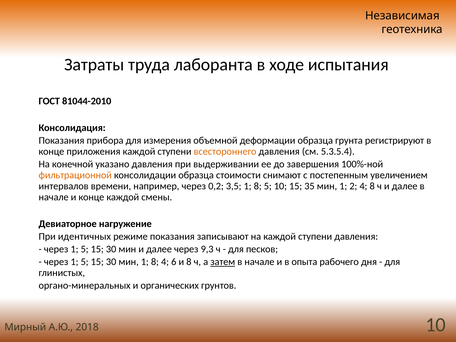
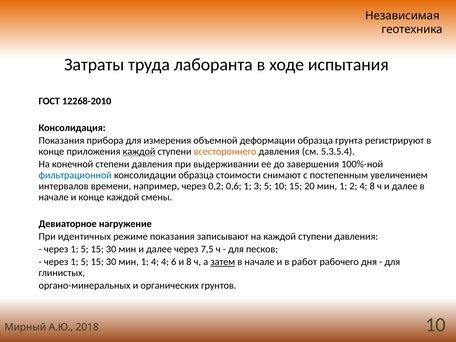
81044-2010: 81044-2010 -> 12268-2010 (87, 101)
каждой underline: none -> present (139, 151)
указано: указано -> степени (112, 164)
фильтрационной colour: orange -> blue (75, 175)
3,5: 3,5 -> 0,6 (234, 186)
8: 8 -> 3 (258, 186)
35: 35 -> 20 (310, 186)
9,3: 9,3 -> 7,5 (207, 249)
мин 1 8: 8 -> 4 (155, 262)
опыта: опыта -> работ (304, 262)
